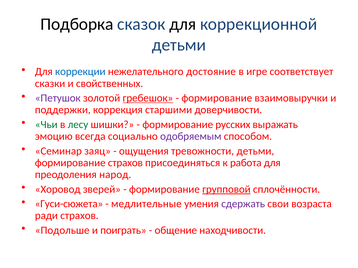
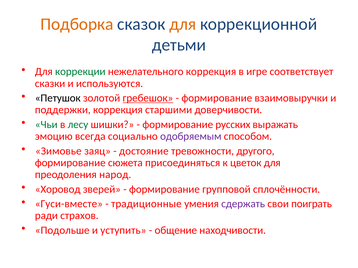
Подборка colour: black -> orange (77, 24)
для colour: black -> orange (183, 24)
коррекции colour: blue -> green (80, 72)
нежелательного достояние: достояние -> коррекция (211, 72)
свойственных: свойственных -> используются (110, 84)
Петушок colour: purple -> black (58, 98)
Семинар: Семинар -> Зимовье (58, 151)
ощущения: ощущения -> достояние (144, 151)
тревожности детьми: детьми -> другого (255, 151)
формирование страхов: страхов -> сюжета (125, 163)
работа: работа -> цветок (246, 163)
групповой underline: present -> none (226, 190)
Гуси-сюжета: Гуси-сюжета -> Гуси-вместе (69, 204)
медлительные: медлительные -> традиционные (146, 204)
возраста: возраста -> поиграть (312, 204)
поиграть: поиграть -> уступить (123, 231)
